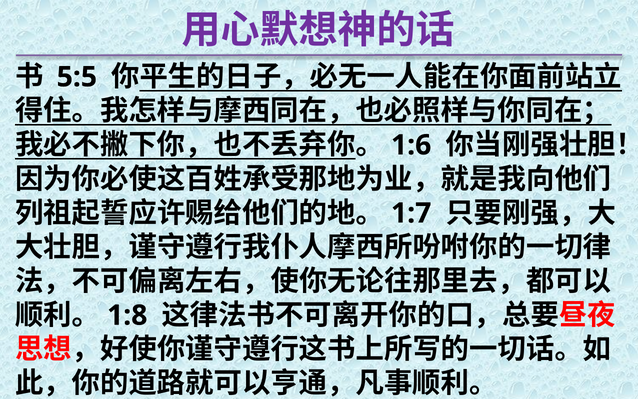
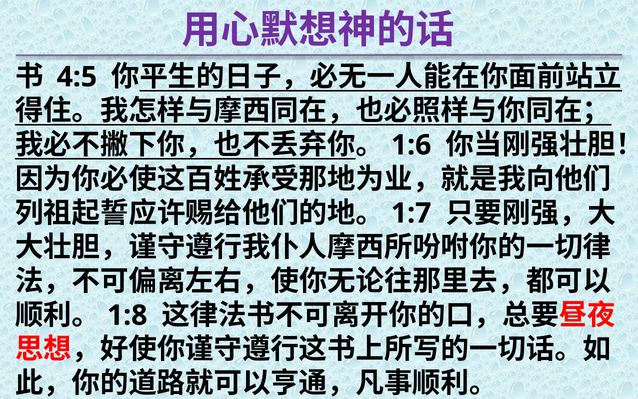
5:5: 5:5 -> 4:5 (77, 77)
